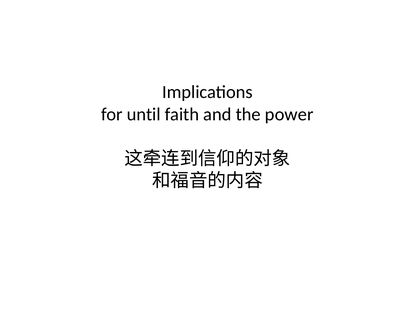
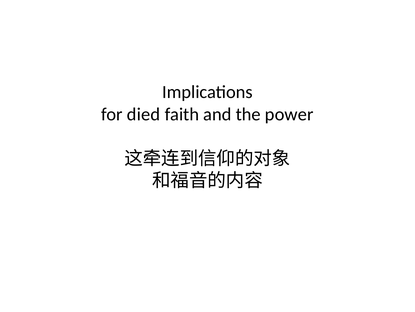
until: until -> died (144, 114)
